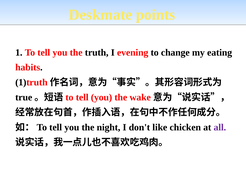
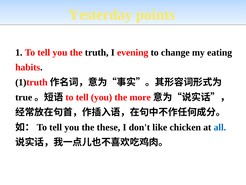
Deskmate: Deskmate -> Yesterday (100, 15)
wake: wake -> more (140, 97)
night: night -> these (108, 127)
all colour: purple -> blue (220, 127)
